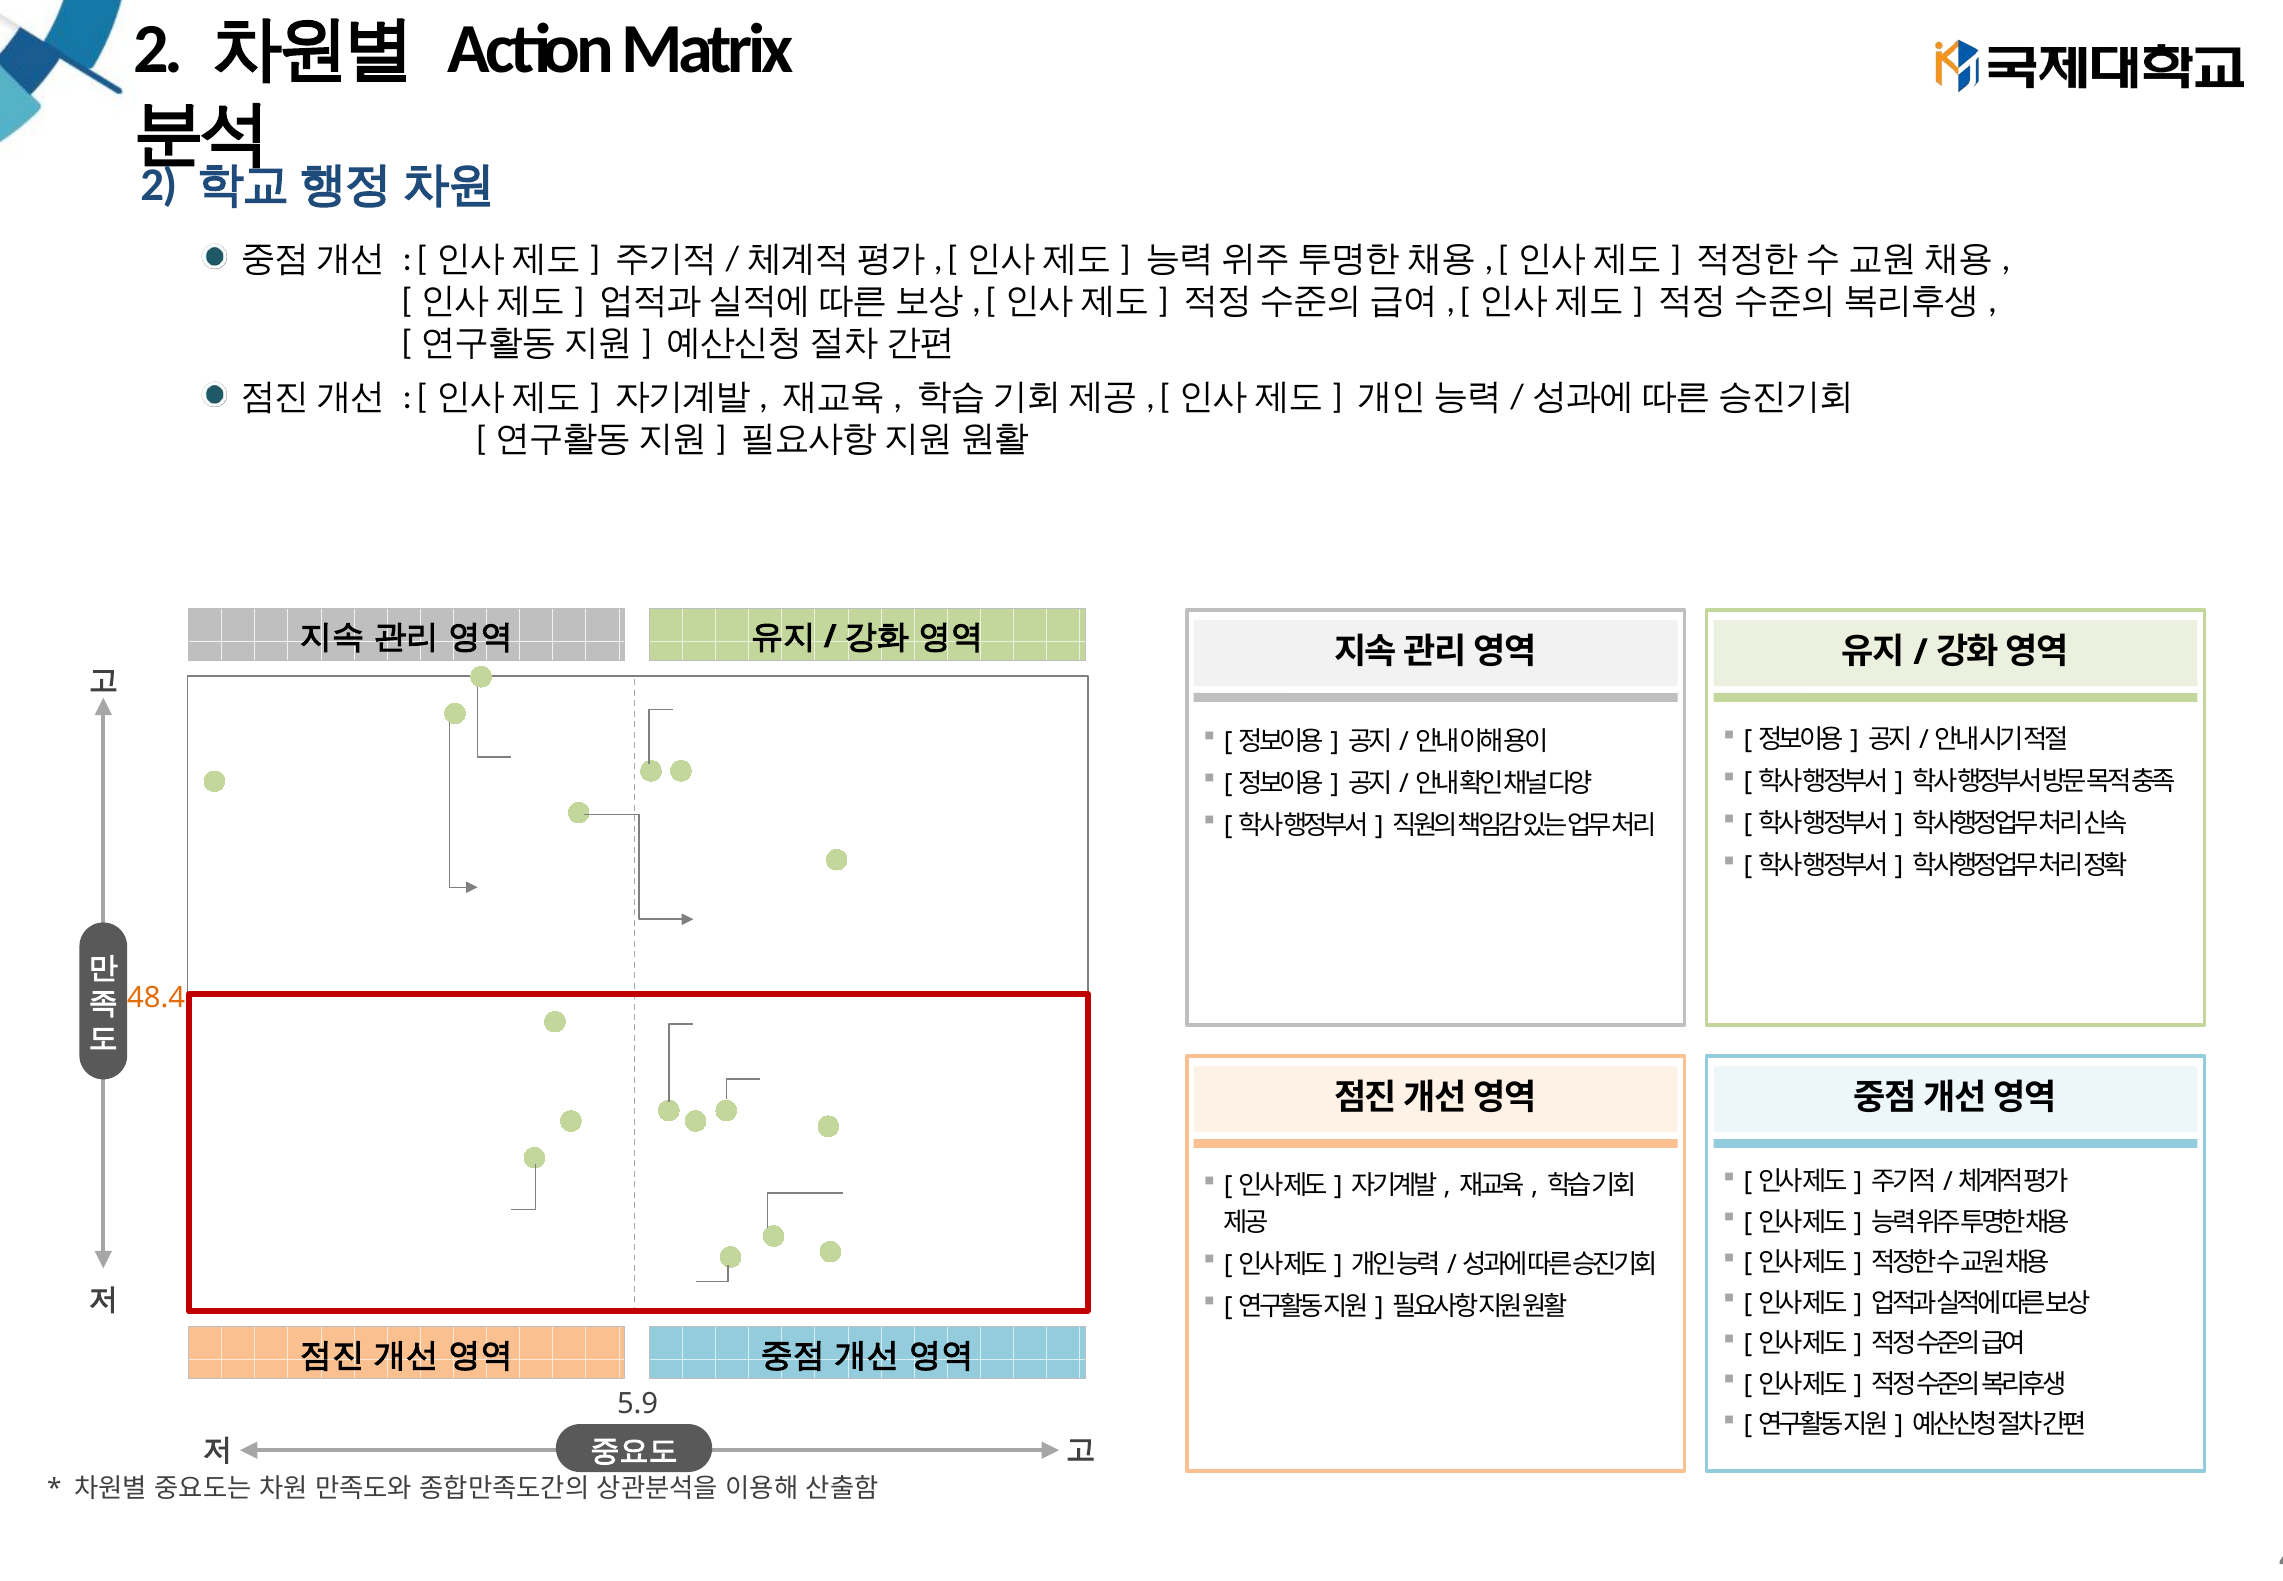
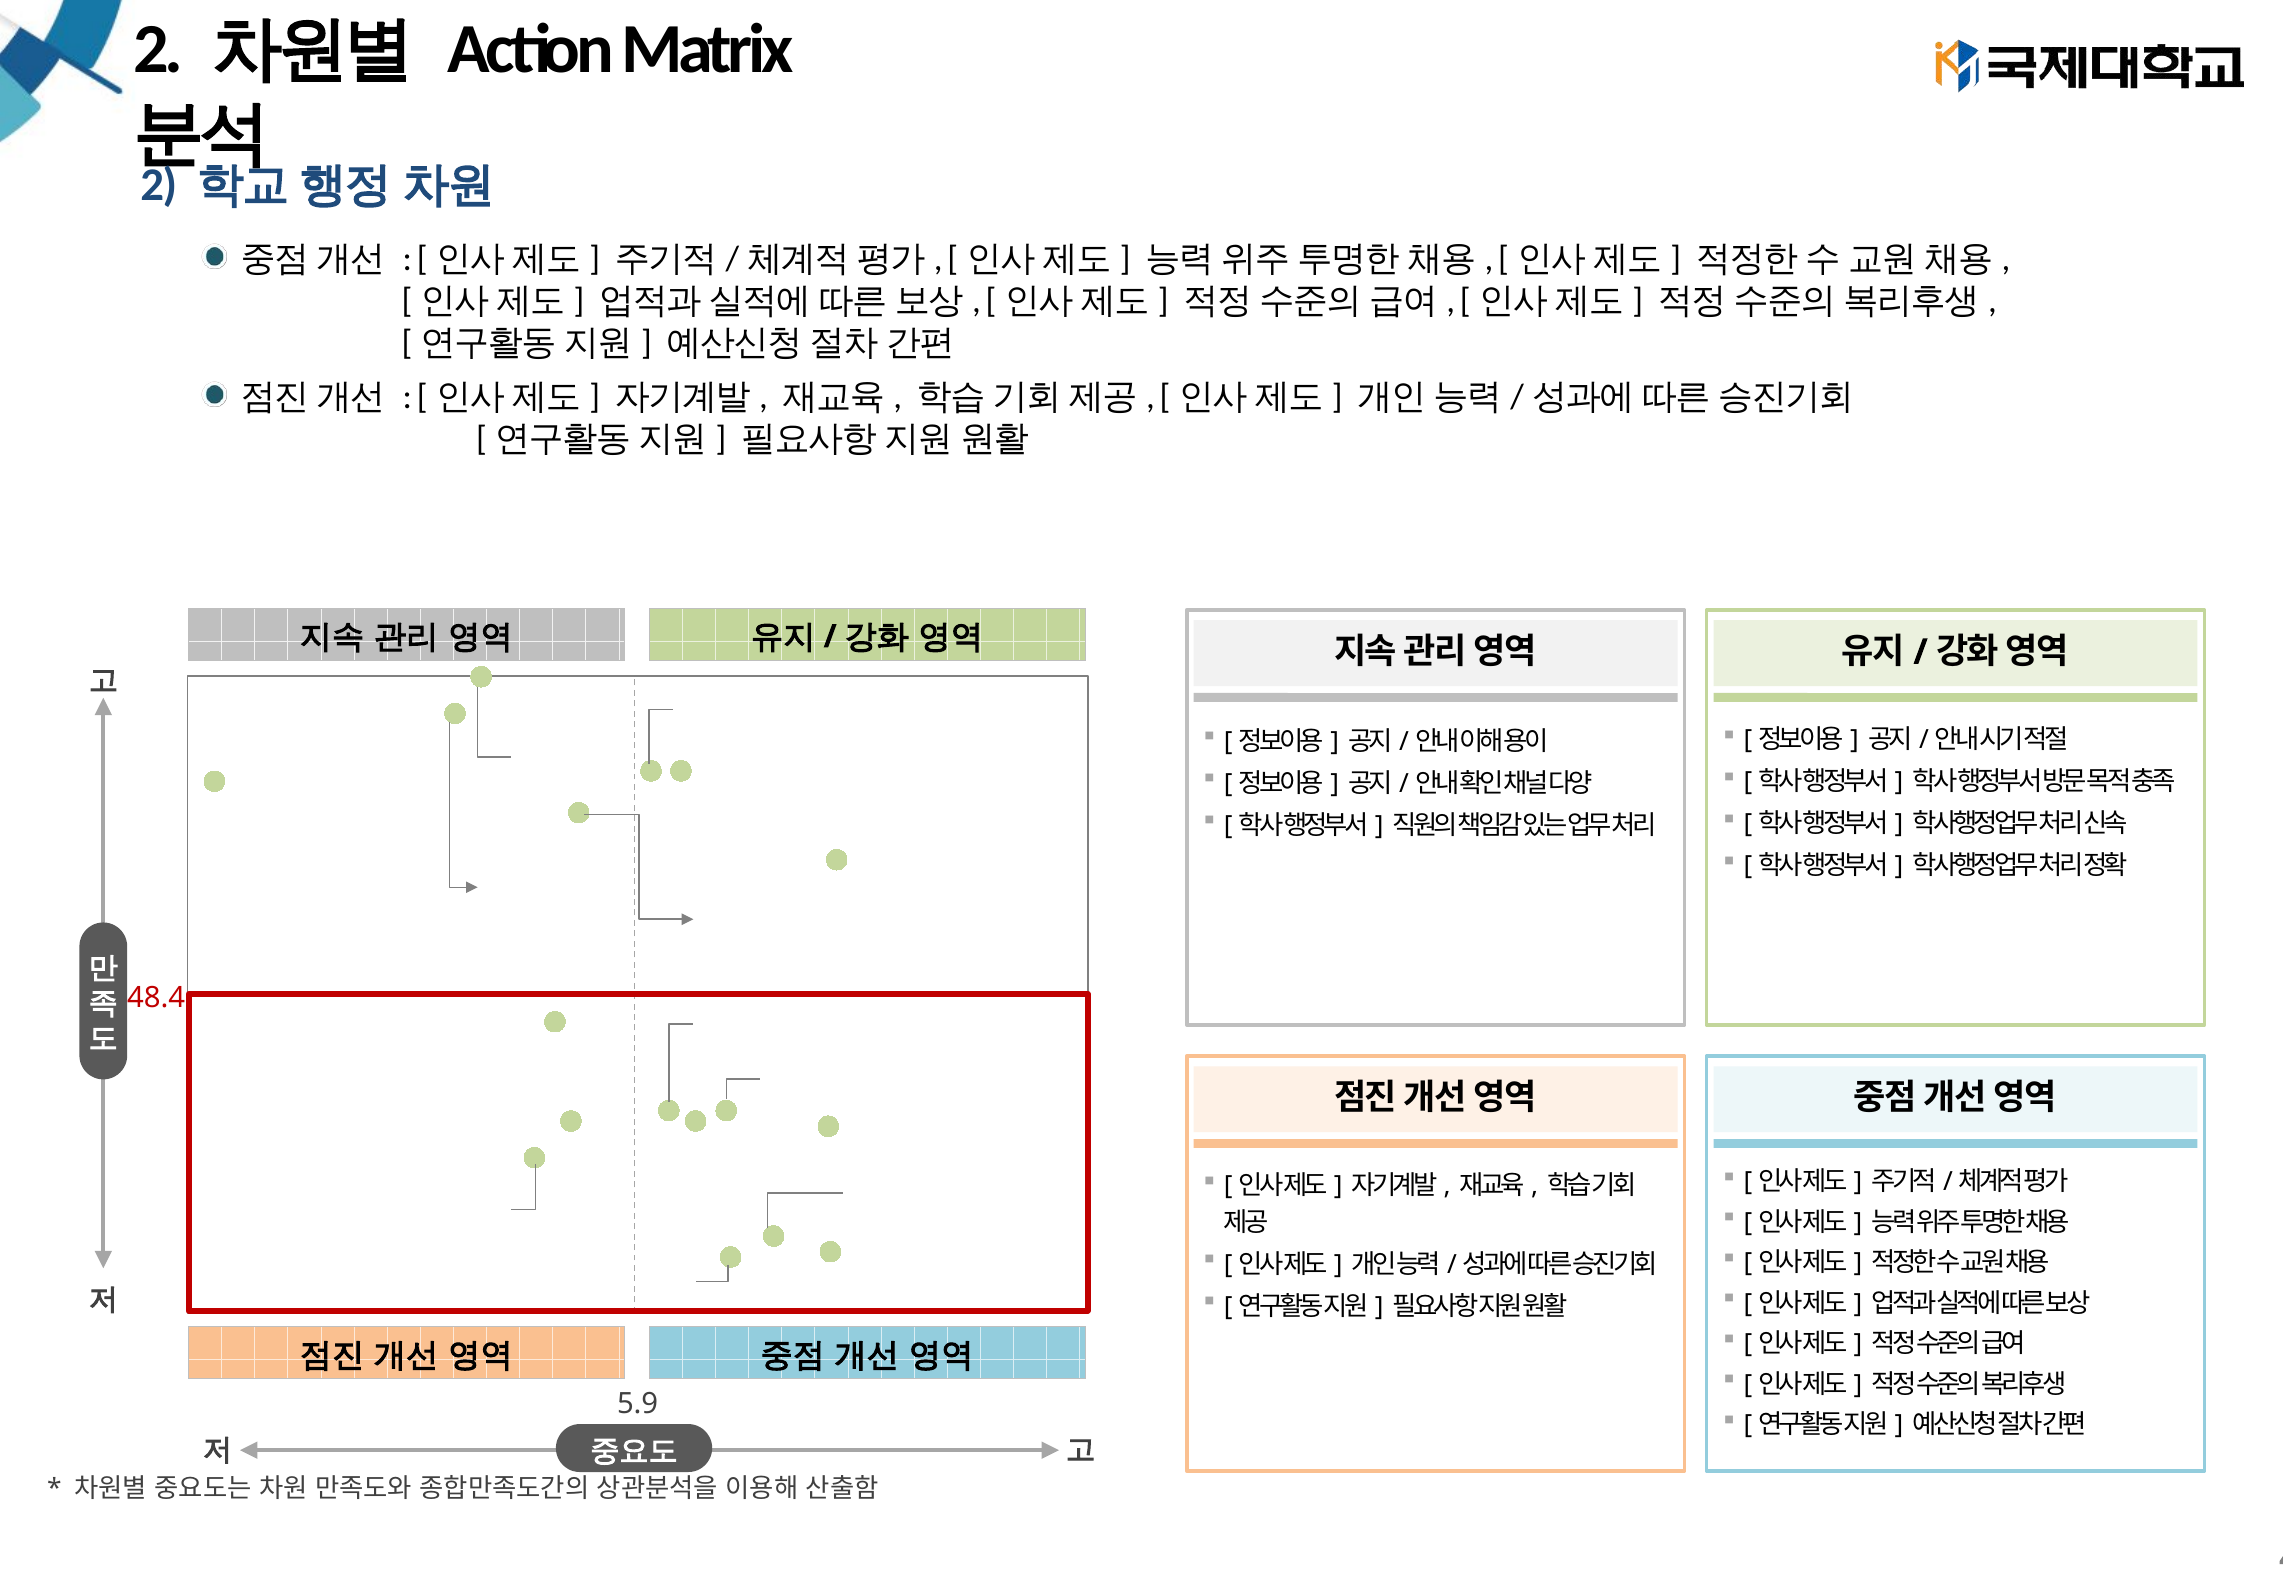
48.4 colour: orange -> red (156, 998)
